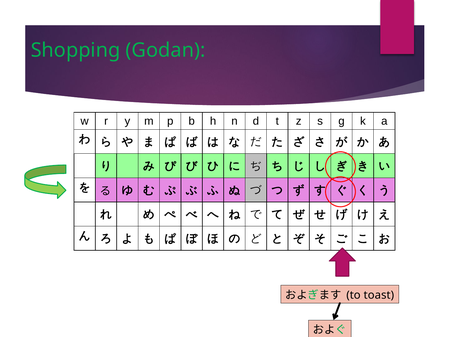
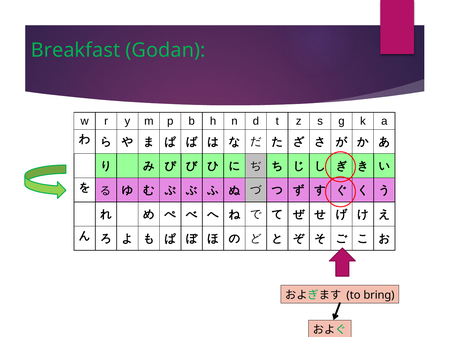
Shopping: Shopping -> Breakfast (76, 50)
toast: toast -> bring (379, 295)
